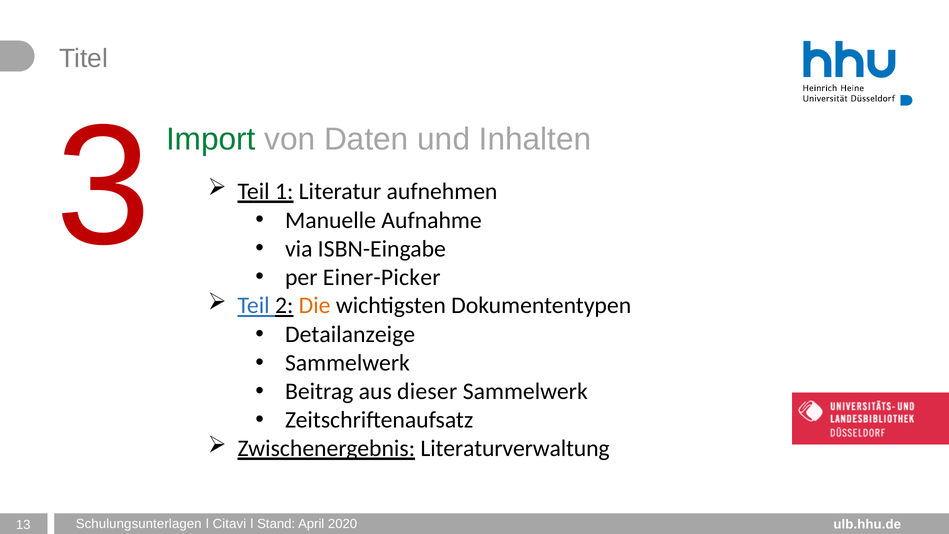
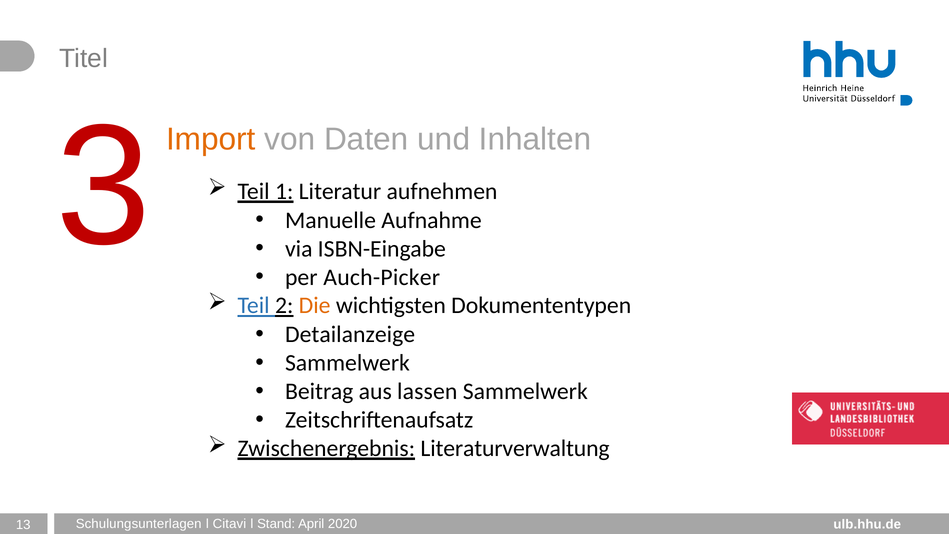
Import colour: green -> orange (211, 139)
Einer-Picker: Einer-Picker -> Auch-Picker (382, 277)
dieser: dieser -> lassen (427, 391)
